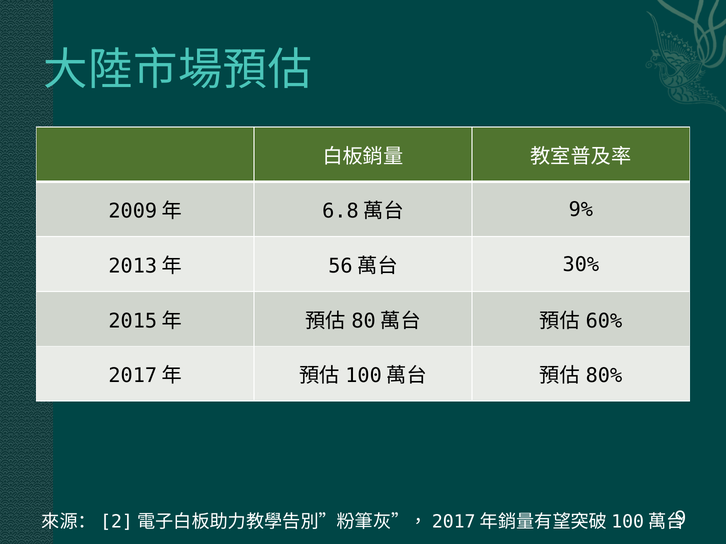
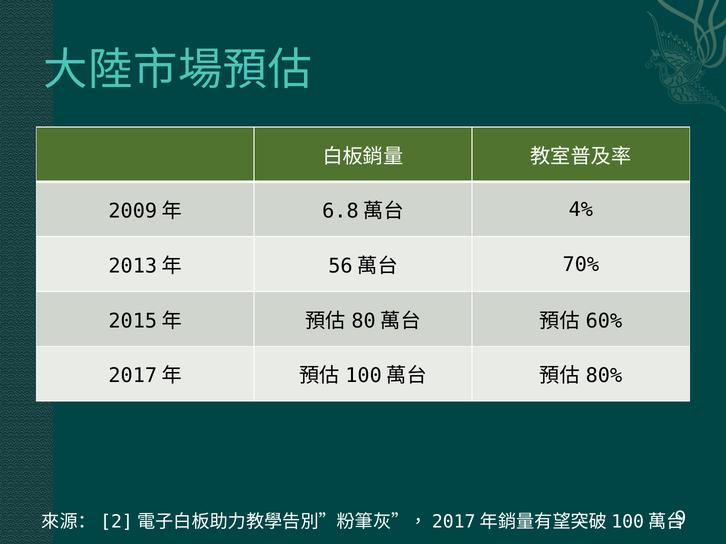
9%: 9% -> 4% (581, 210)
30%: 30% -> 70% (581, 265)
